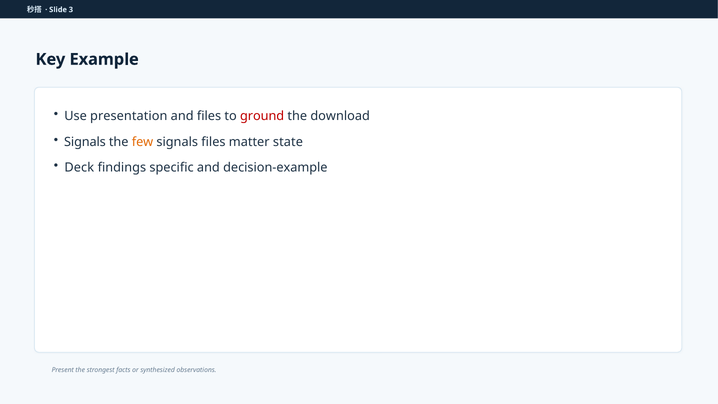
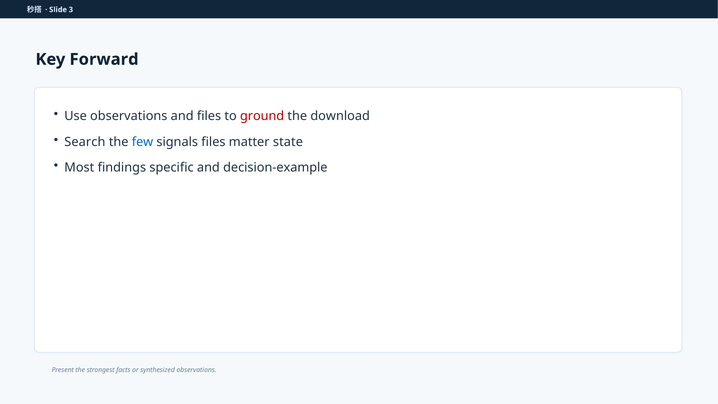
Example: Example -> Forward (104, 59)
Use presentation: presentation -> observations (129, 116)
Signals: Signals -> Search (85, 142)
few colour: orange -> blue (143, 142)
Deck: Deck -> Most (79, 168)
